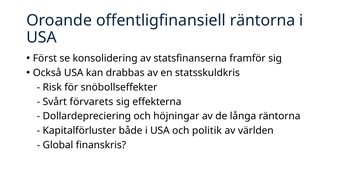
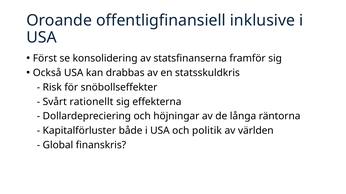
offentligfinansiell räntorna: räntorna -> inklusive (262, 21)
förvarets: förvarets -> rationellt (91, 102)
